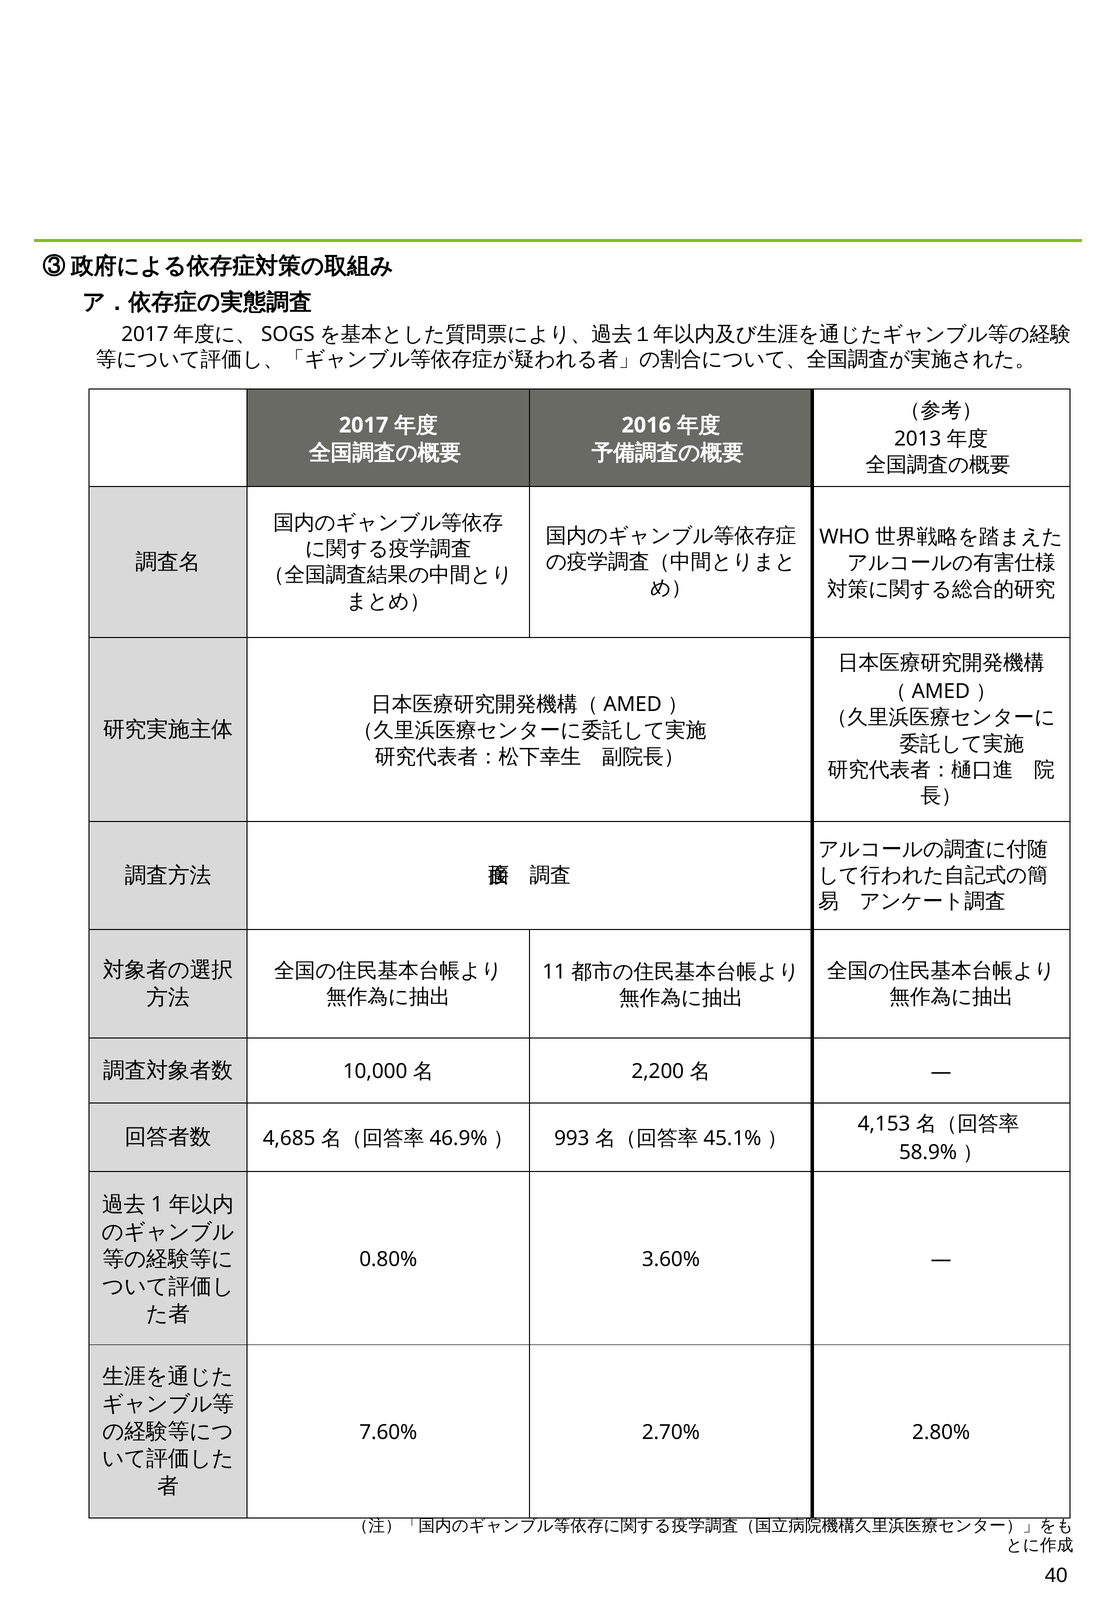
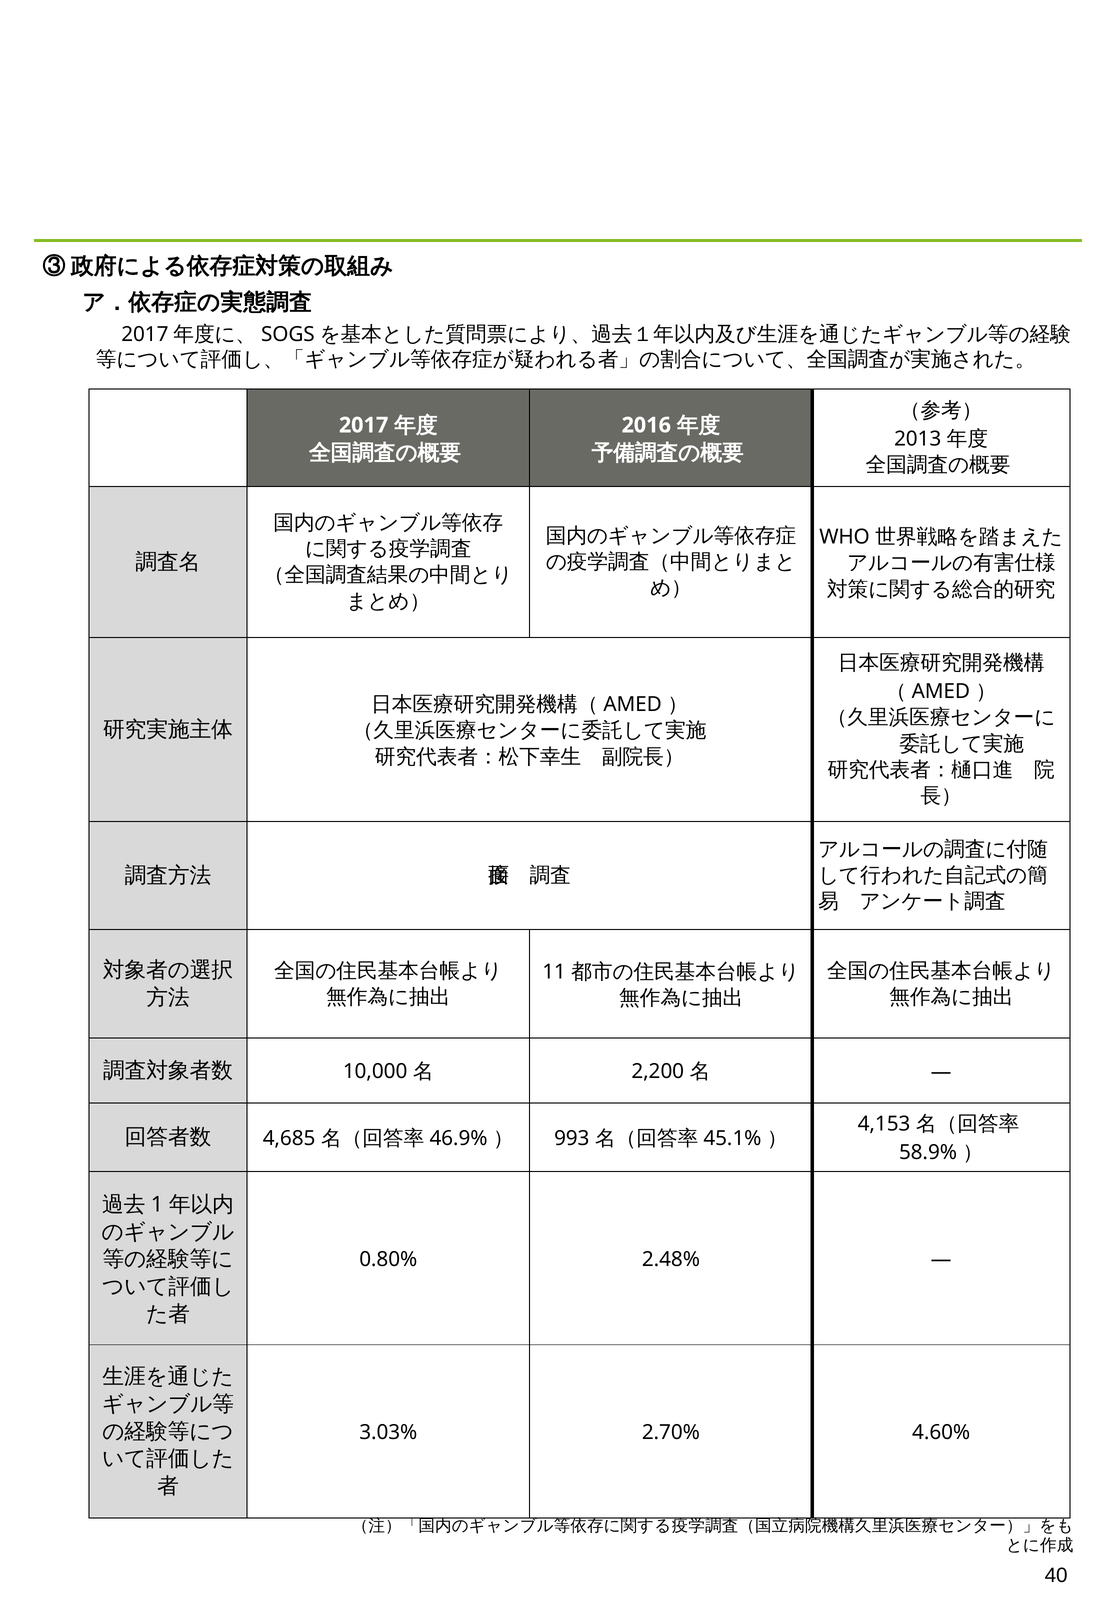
3.60%: 3.60% -> 2.48% (671, 1259)
7.60%: 7.60% -> 3.03% (388, 1432)
2.80%: 2.80% -> 4.60% (941, 1432)
